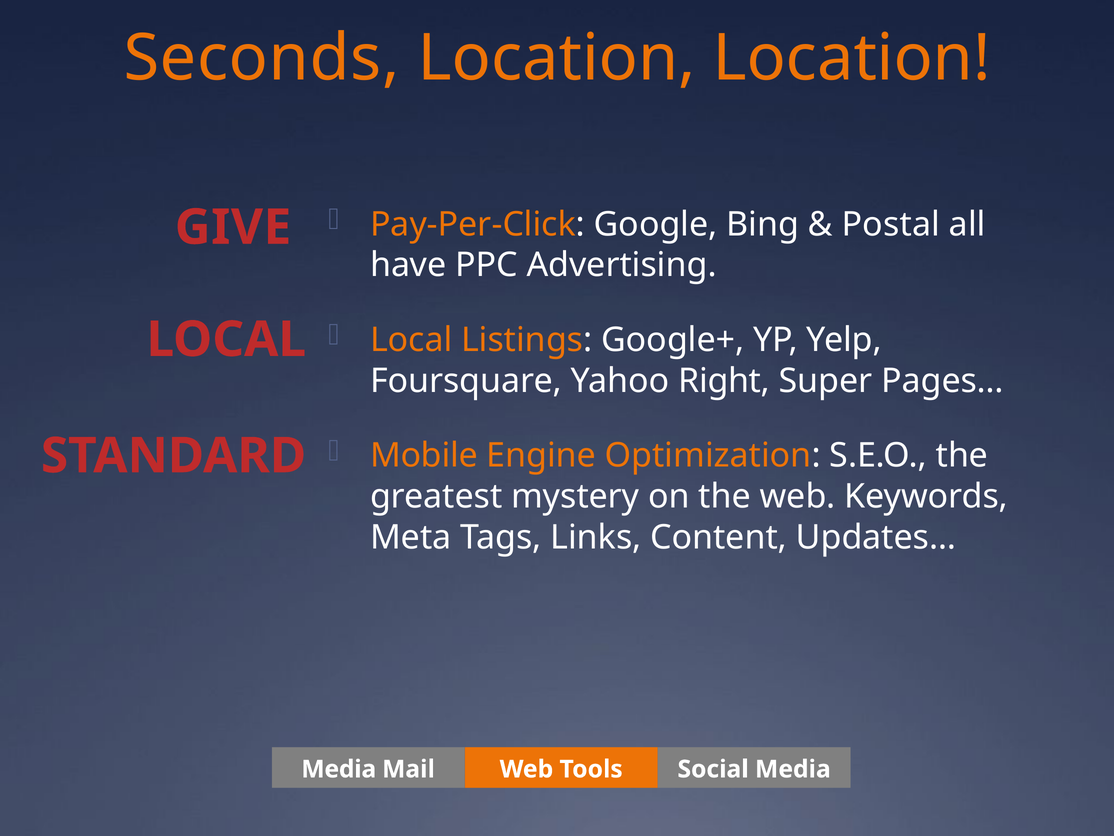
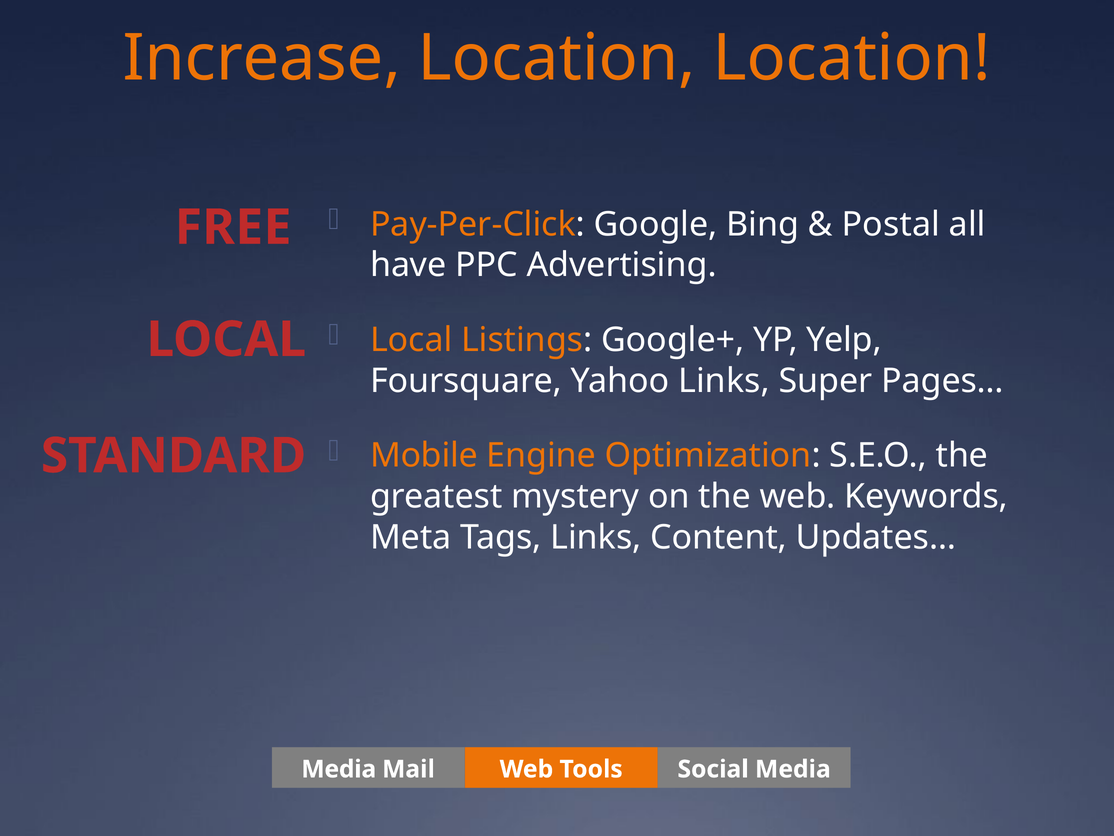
Seconds: Seconds -> Increase (262, 58)
GIVE: GIVE -> FREE (233, 227)
Yahoo Right: Right -> Links (724, 381)
